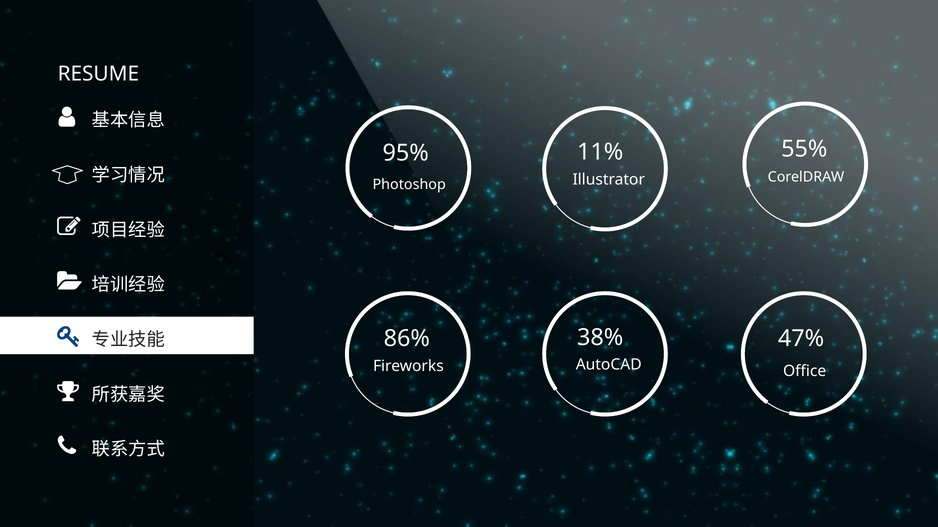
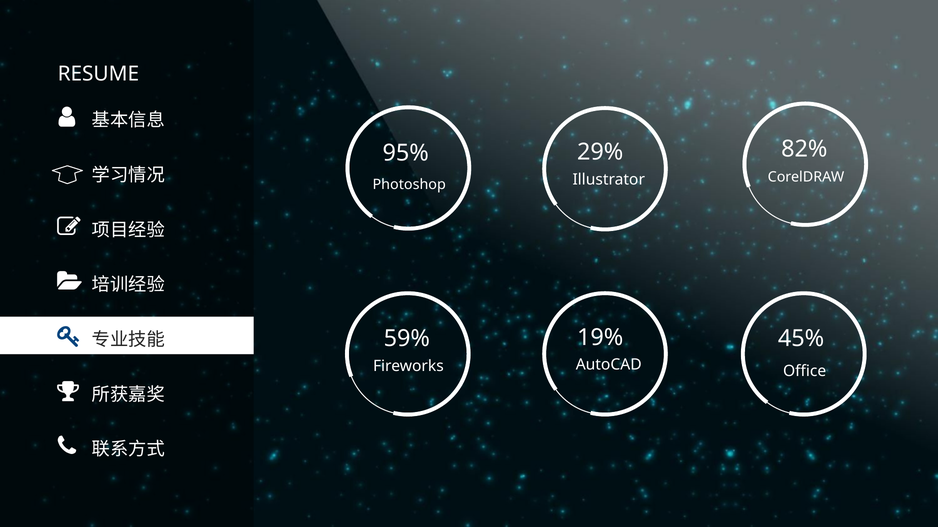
55%: 55% -> 82% (804, 149)
11%: 11% -> 29% (600, 152)
38%: 38% -> 19% (600, 338)
86%: 86% -> 59% (407, 339)
47%: 47% -> 45% (801, 339)
